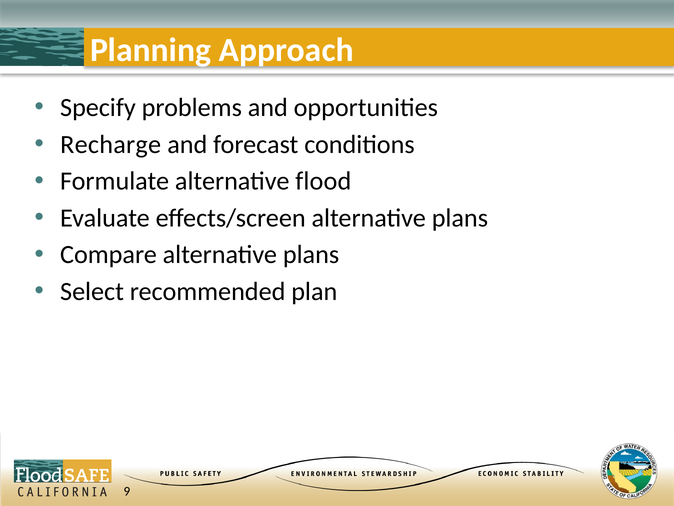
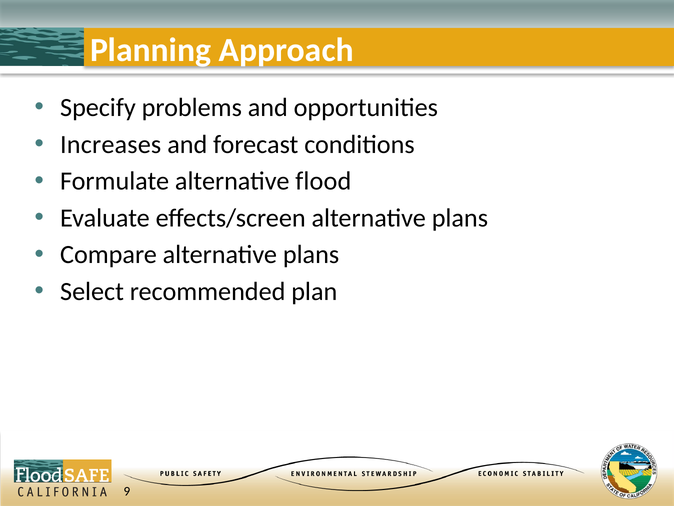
Recharge: Recharge -> Increases (111, 144)
